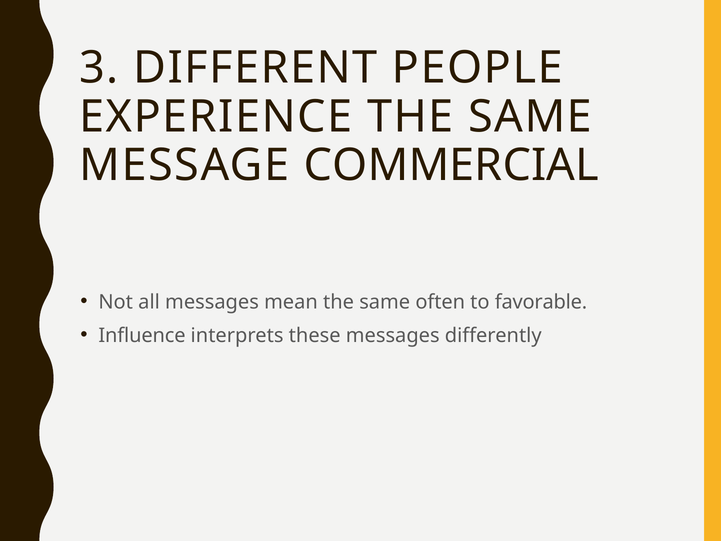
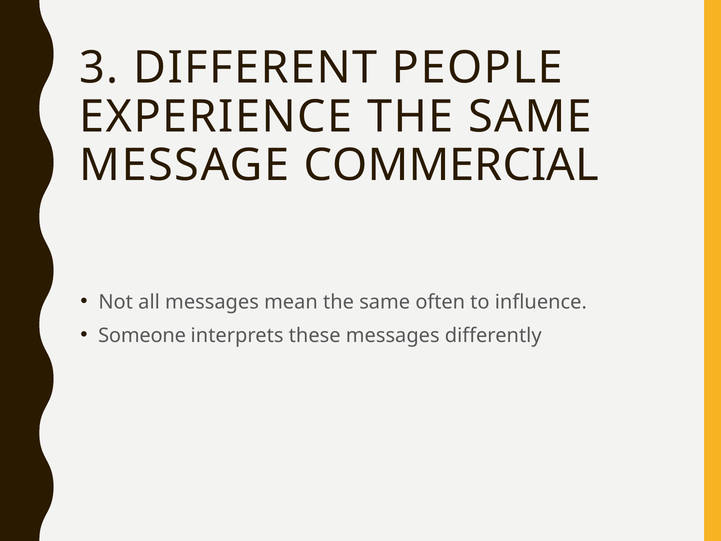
favorable: favorable -> influence (541, 302)
Influence: Influence -> Someone (142, 335)
